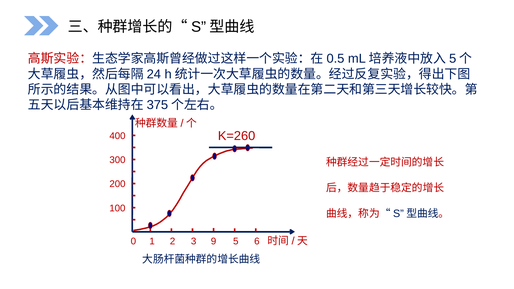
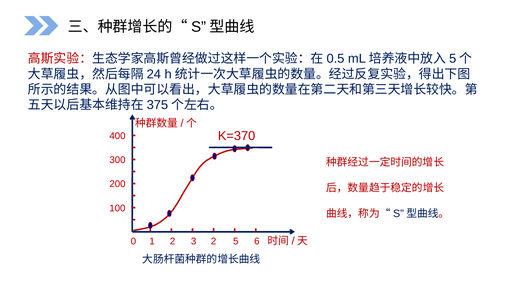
K=260: K=260 -> K=370 (237, 136)
2 9: 9 -> 2 (214, 241)
